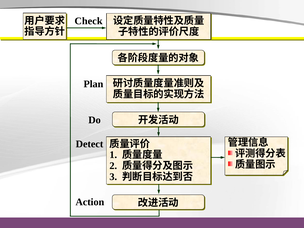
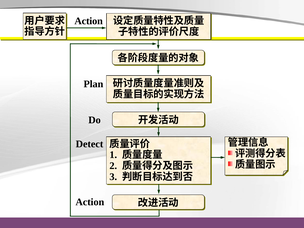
Check: Check -> Action (89, 21)
